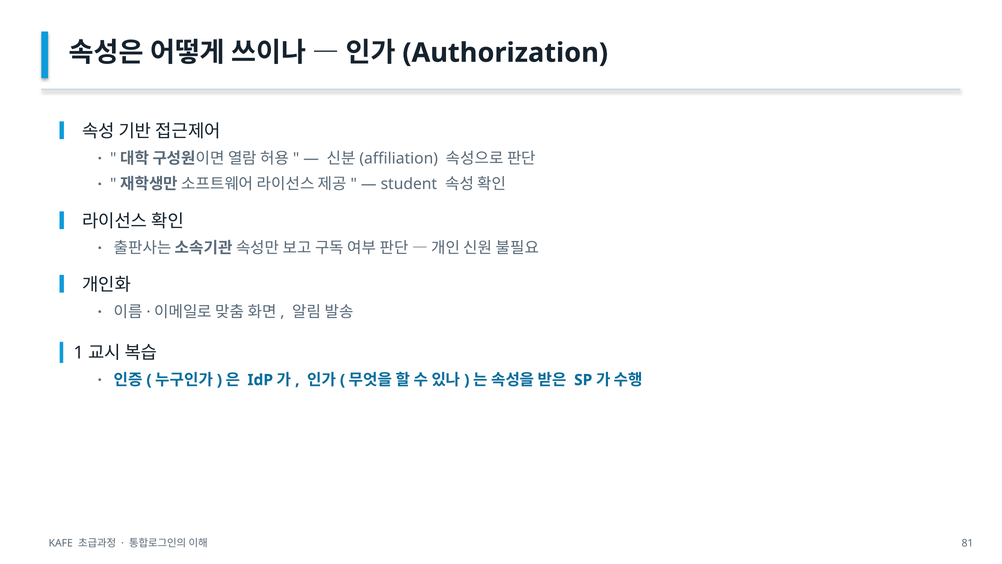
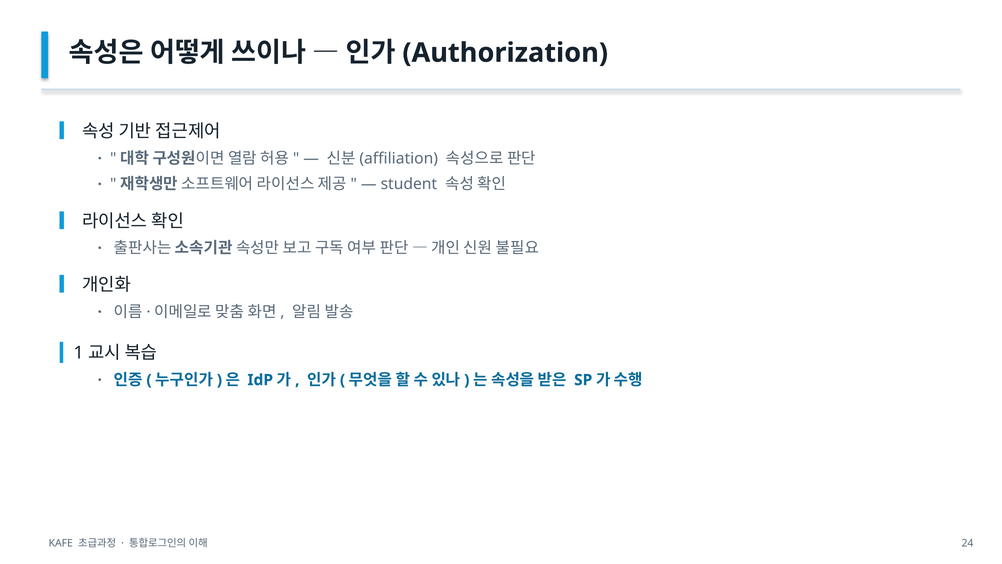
81: 81 -> 24 (968, 543)
